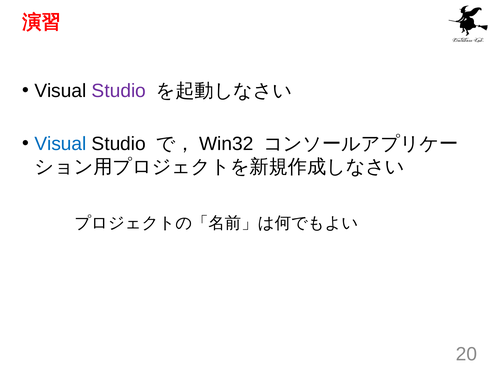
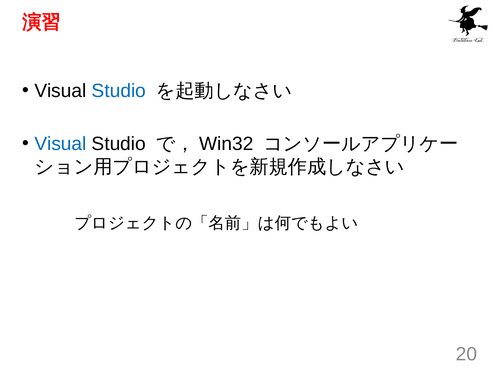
Studio colour: purple -> blue (119, 91)
